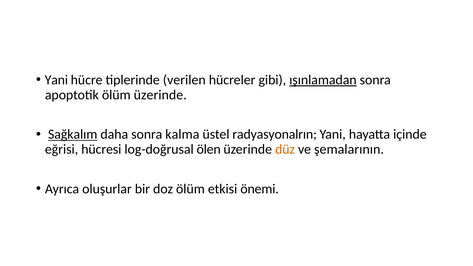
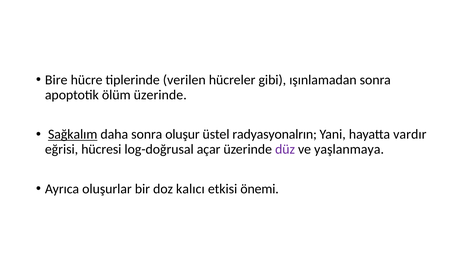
Yani: Yani -> Bire (56, 80)
ışınlamadan underline: present -> none (323, 80)
kalma: kalma -> oluşur (182, 134)
içinde: içinde -> vardır (410, 134)
ölen: ölen -> açar (209, 149)
düz colour: orange -> purple (285, 149)
şemalarının: şemalarının -> yaşlanmaya (349, 149)
doz ölüm: ölüm -> kalıcı (190, 189)
